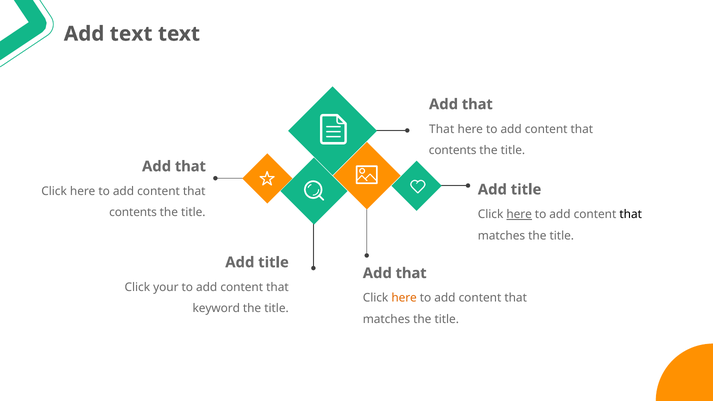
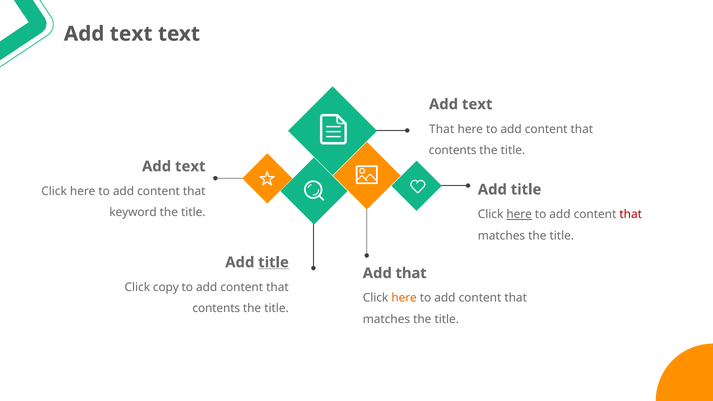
that: that -> text (477, 104)
that: that -> text (190, 166)
contents: contents -> keyword (133, 213)
that colour: black -> red (631, 214)
title underline: none -> present (274, 262)
your: your -> copy (166, 287)
keyword: keyword -> contents (216, 309)
